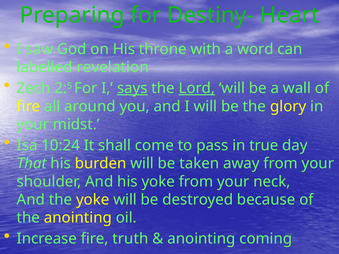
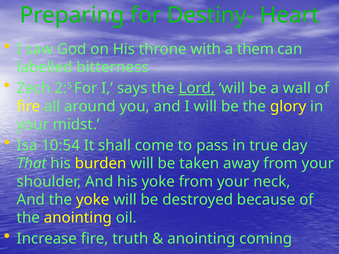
word: word -> them (255, 49)
revelation: revelation -> bitterness (113, 67)
says underline: present -> none (132, 88)
10:24: 10:24 -> 10:54 (61, 146)
